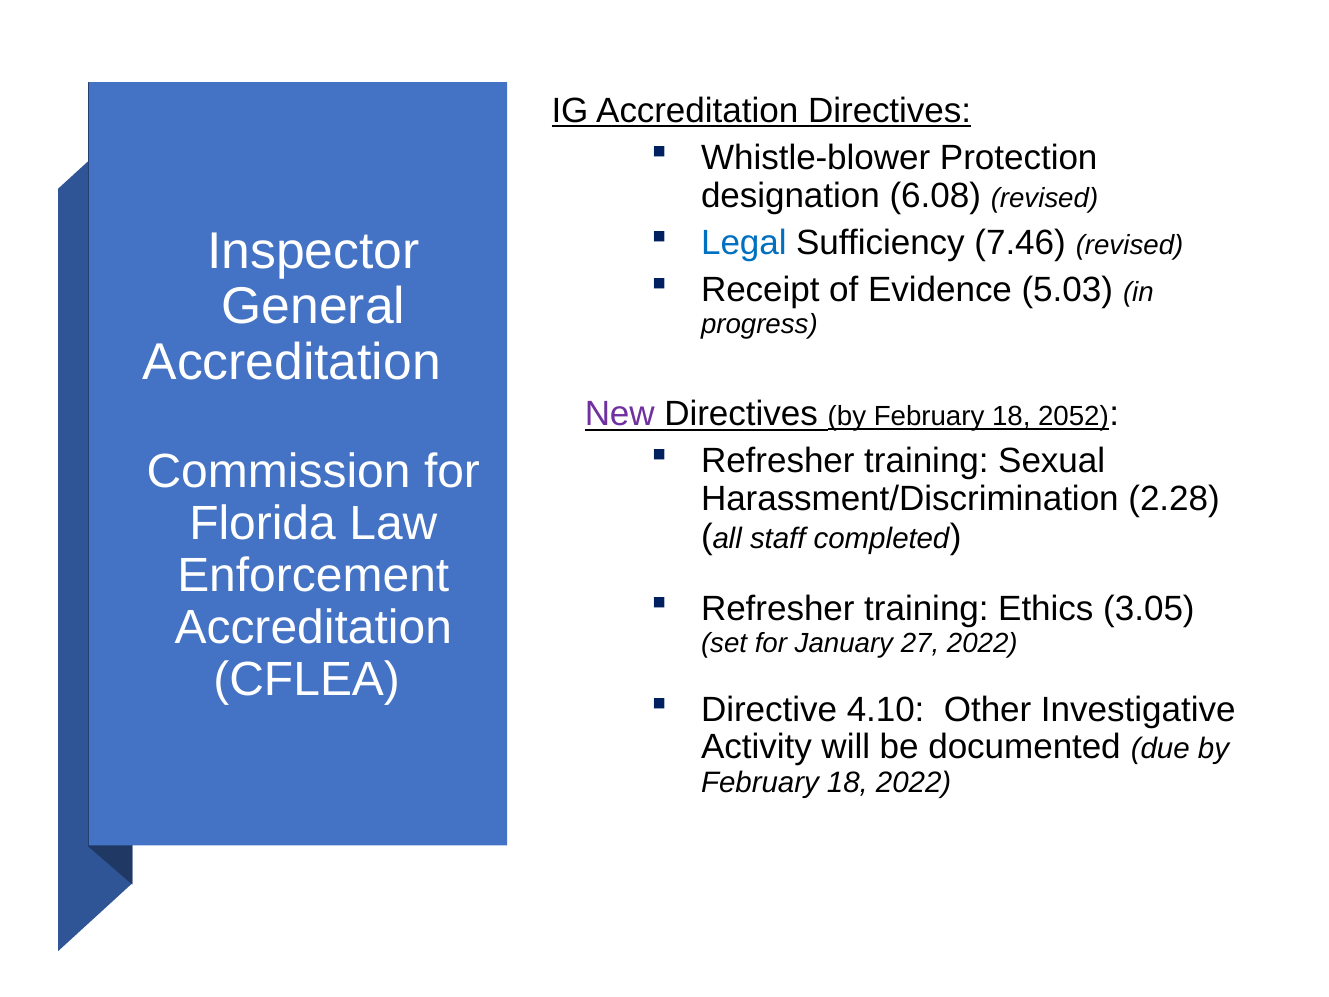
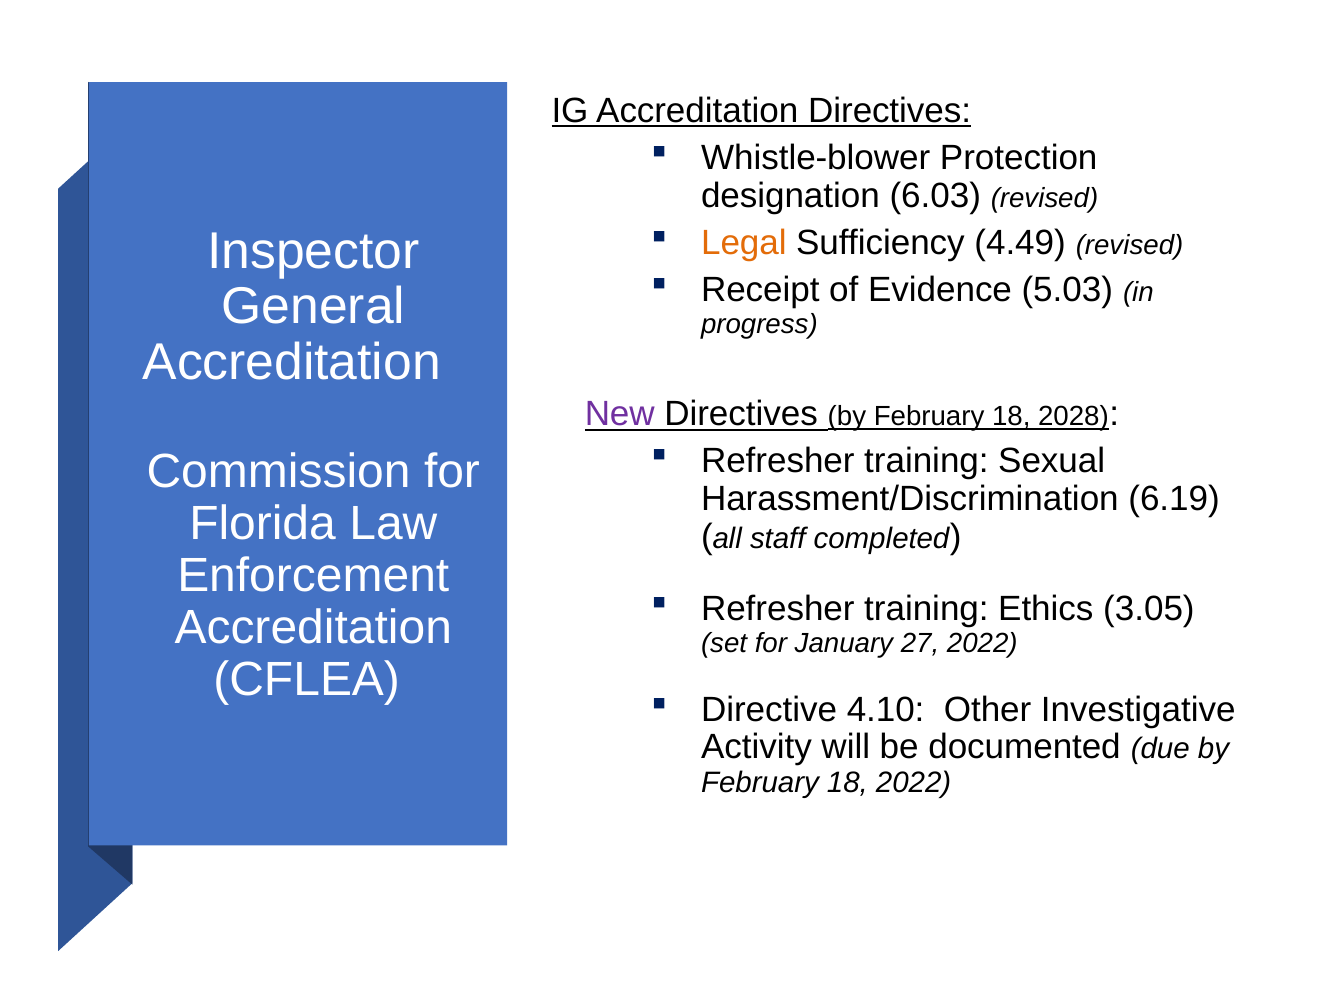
6.08: 6.08 -> 6.03 (935, 196)
Legal colour: blue -> orange (744, 243)
7.46: 7.46 -> 4.49 (1020, 243)
2052: 2052 -> 2028 (1073, 417)
2.28: 2.28 -> 6.19 (1174, 499)
